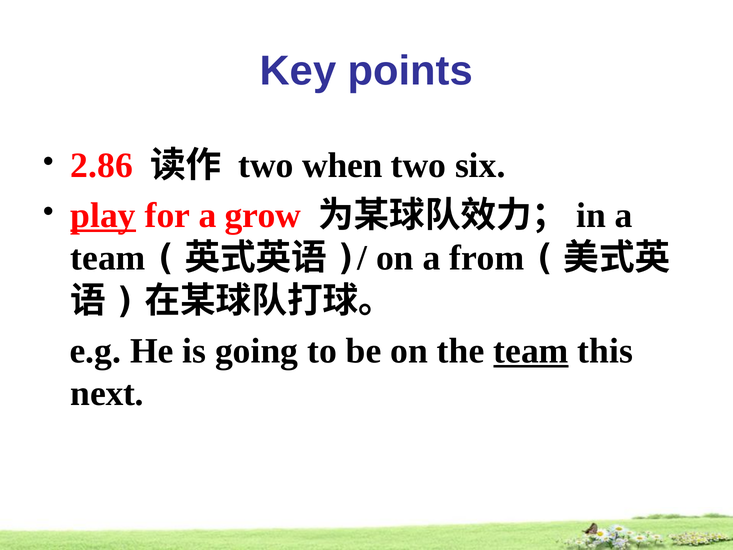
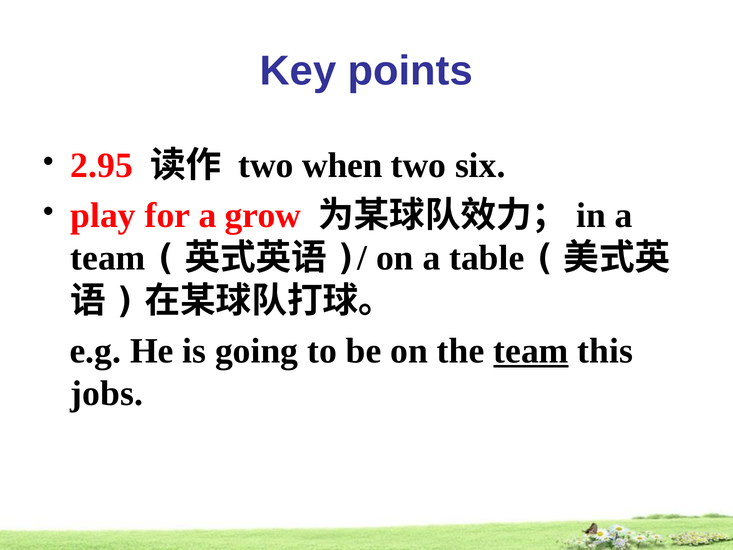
2.86: 2.86 -> 2.95 (102, 165)
play underline: present -> none (103, 215)
from: from -> table (487, 258)
next: next -> jobs (107, 393)
